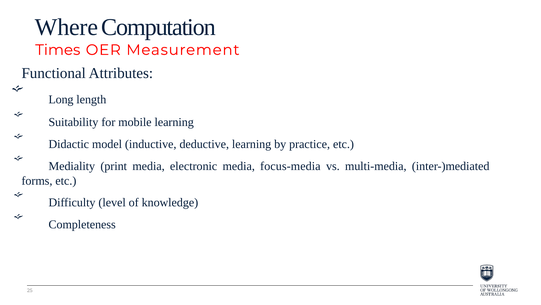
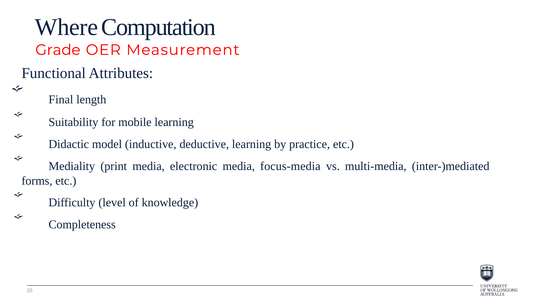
Times: Times -> Grade (58, 50)
Long: Long -> Final (61, 99)
